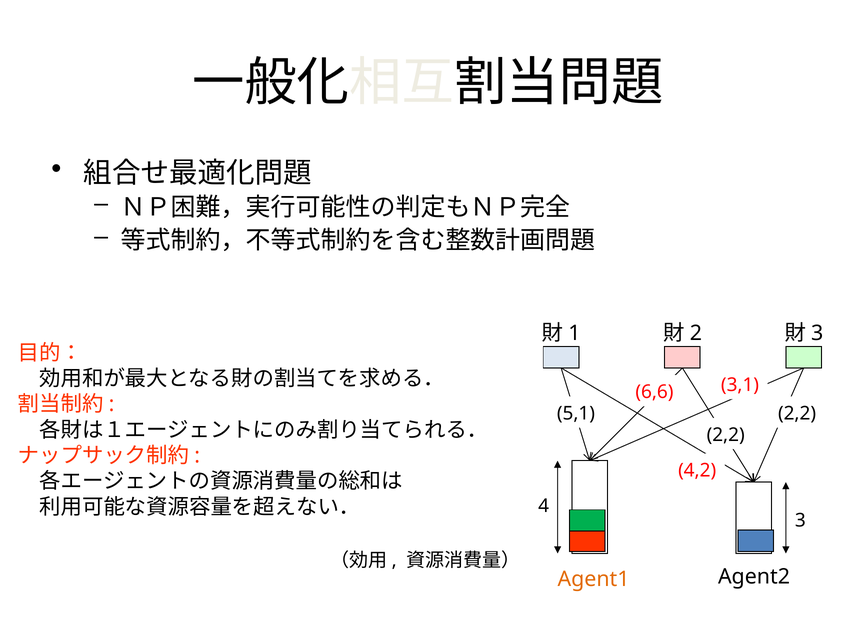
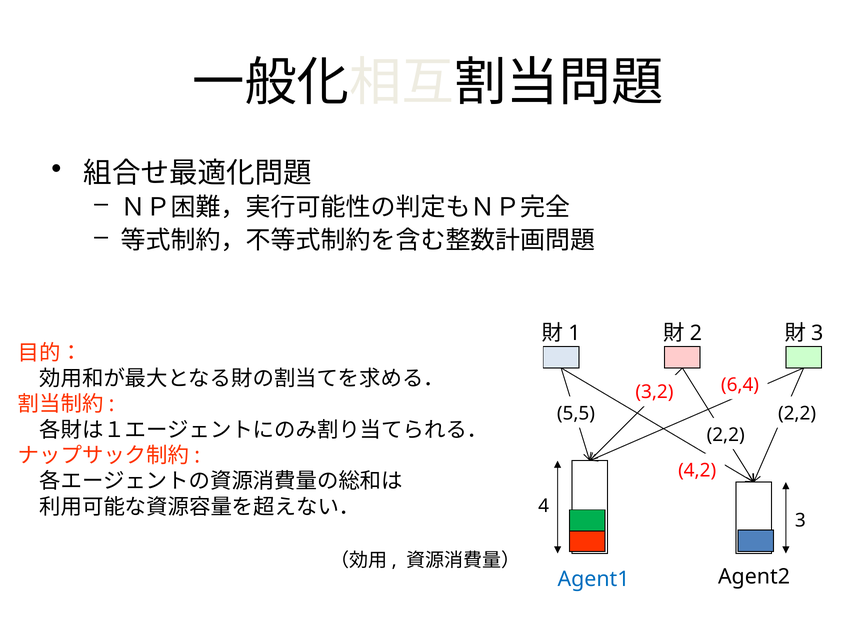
3,1: 3,1 -> 6,4 (740, 385)
6,6: 6,6 -> 3,2 (654, 392)
5,1: 5,1 -> 5,5 (576, 413)
Agent1 colour: orange -> blue (594, 579)
